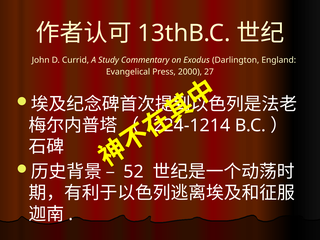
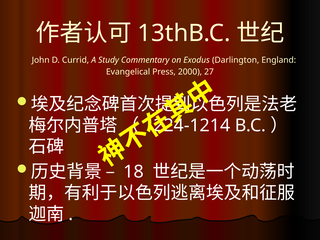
52: 52 -> 18 (134, 172)
